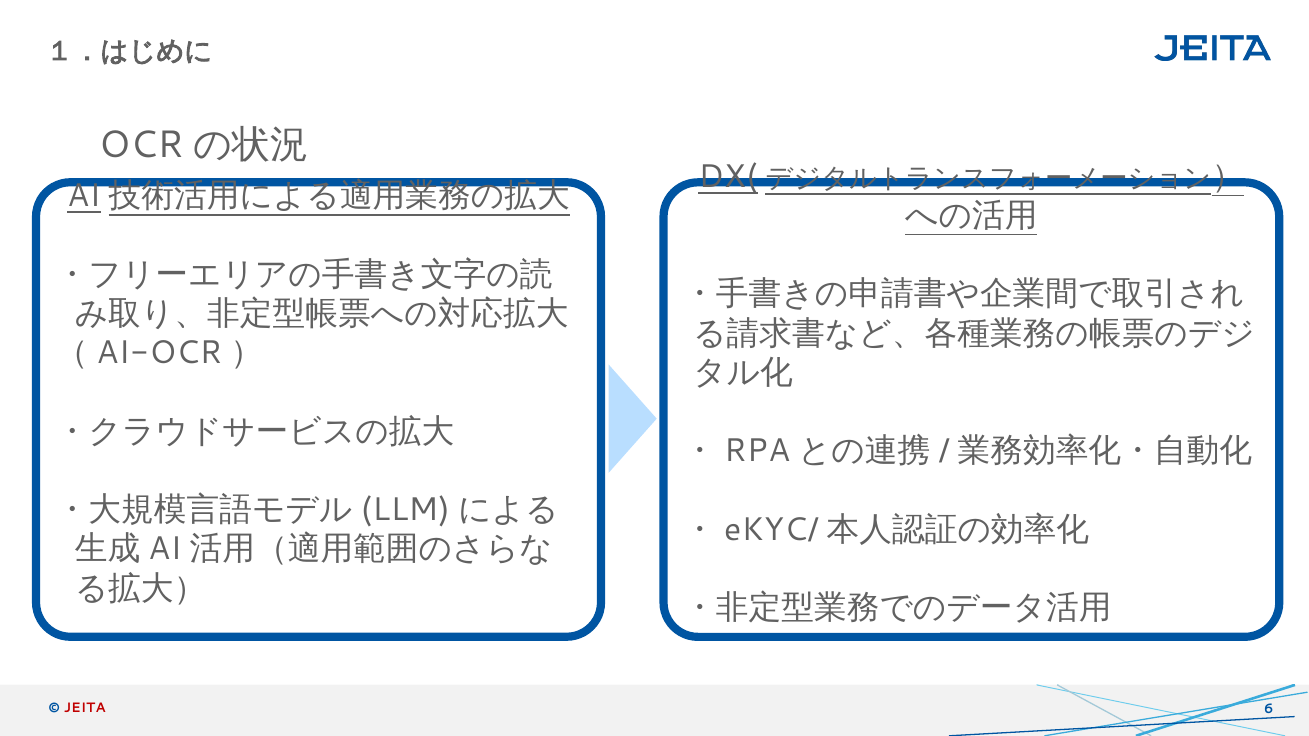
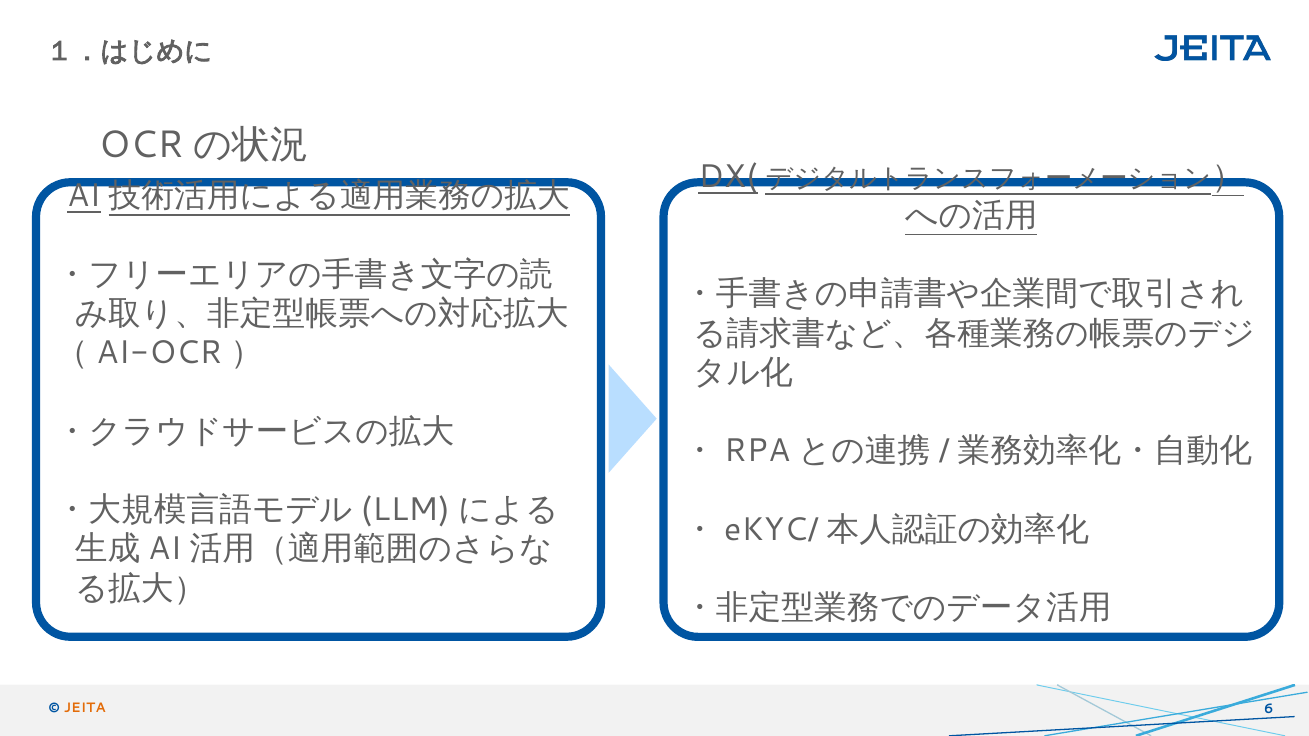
JEITA colour: red -> orange (85, 708)
